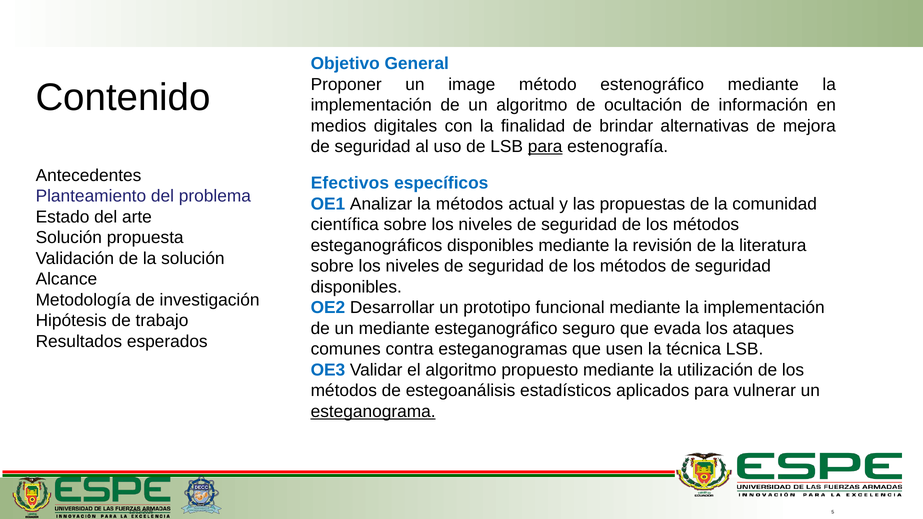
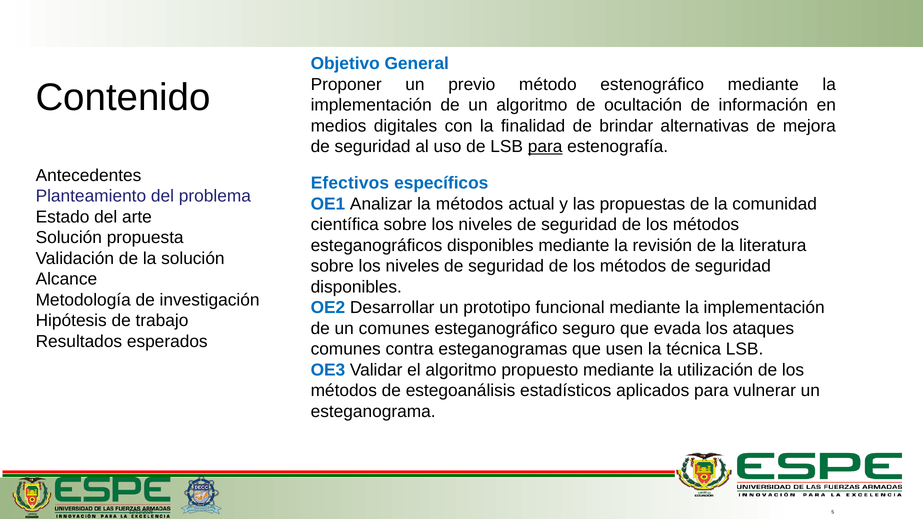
image: image -> previo (472, 84)
un mediante: mediante -> comunes (394, 329)
esteganograma underline: present -> none (373, 412)
